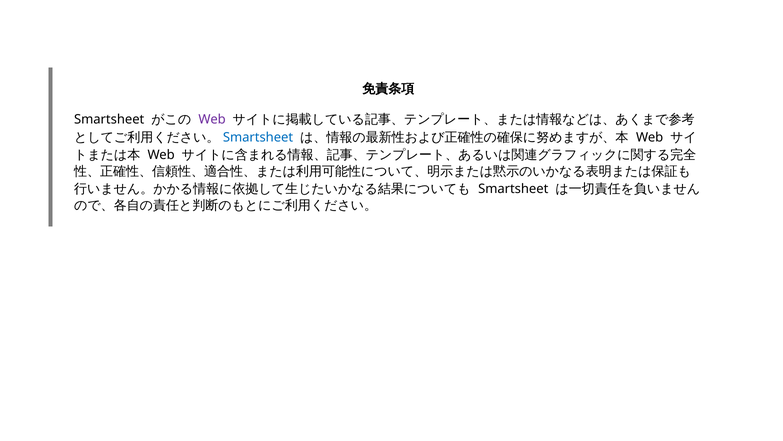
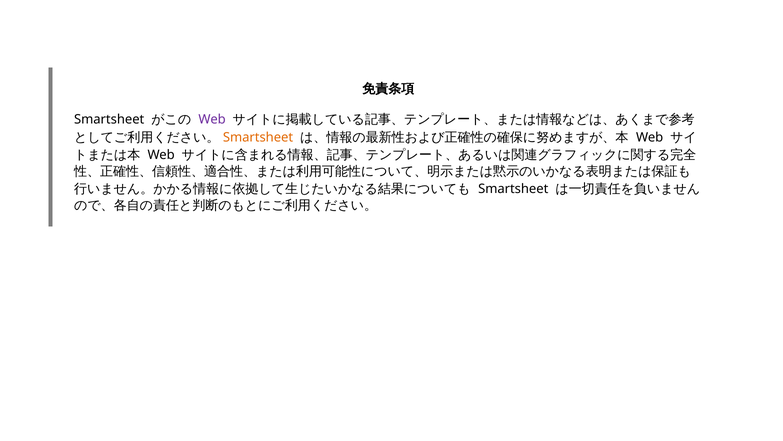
Smartsheet colour: blue -> orange (258, 137)
